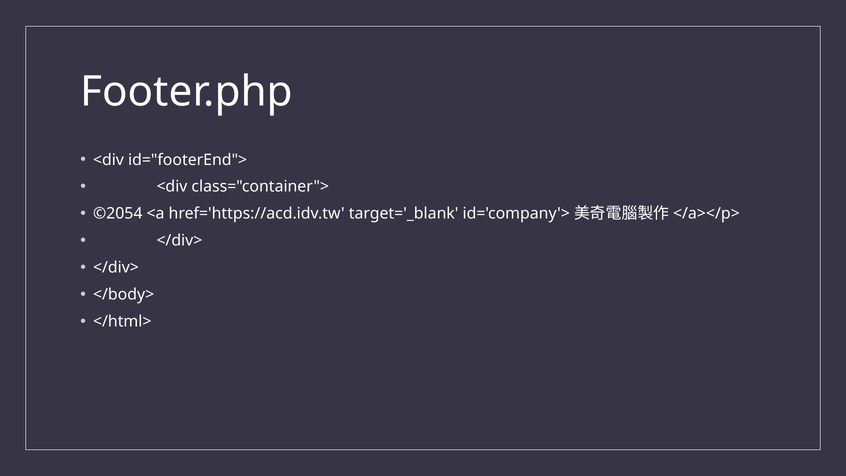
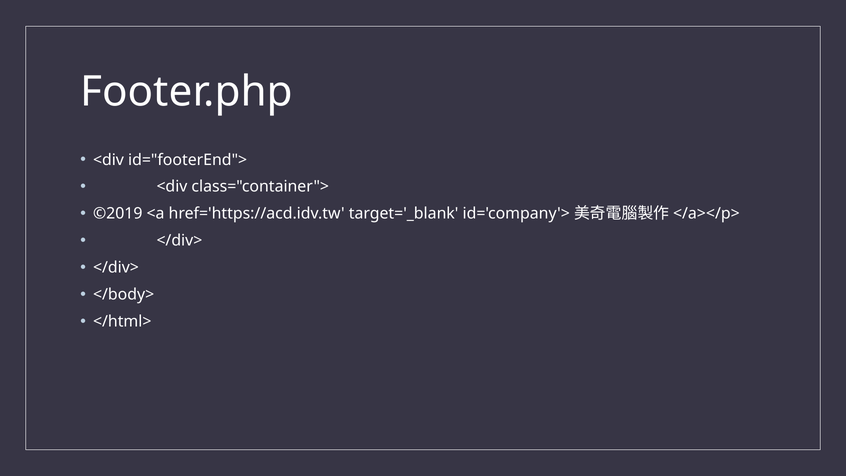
©2054: ©2054 -> ©2019 (118, 214)
